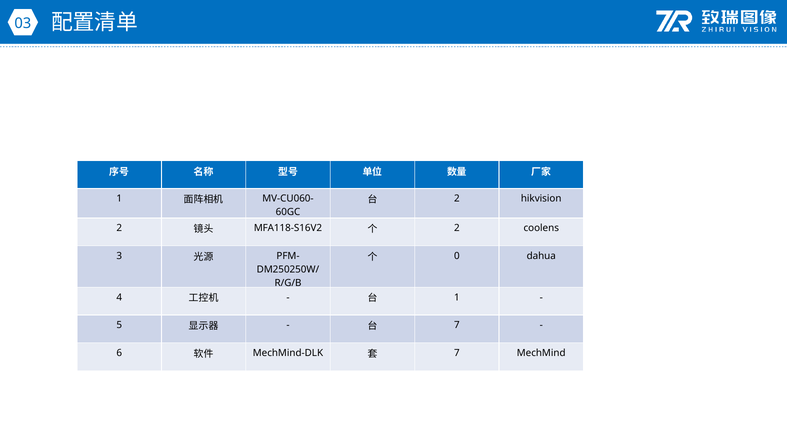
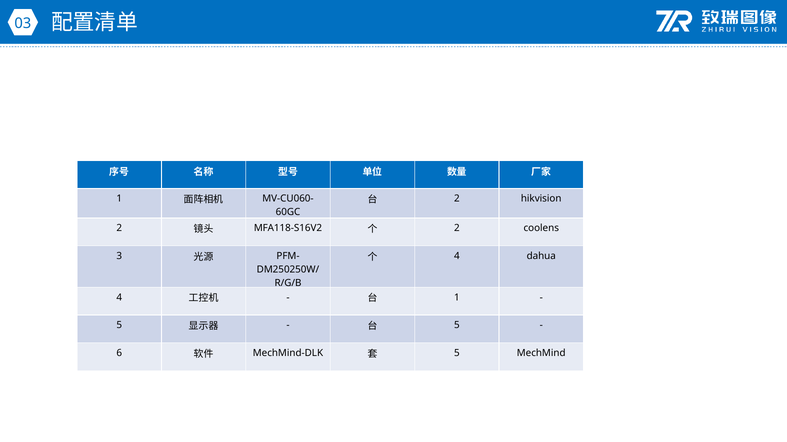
0: 0 -> 4 (457, 256)
7: 7 -> 5 (457, 326)
7: 7 -> 5 (457, 354)
